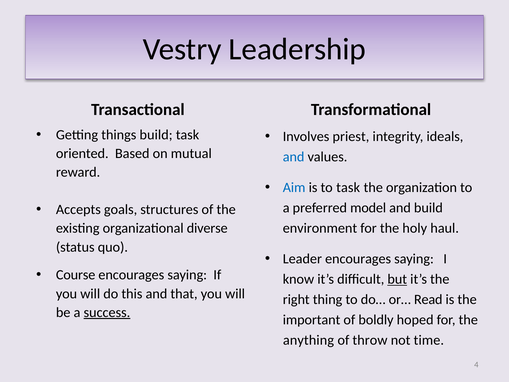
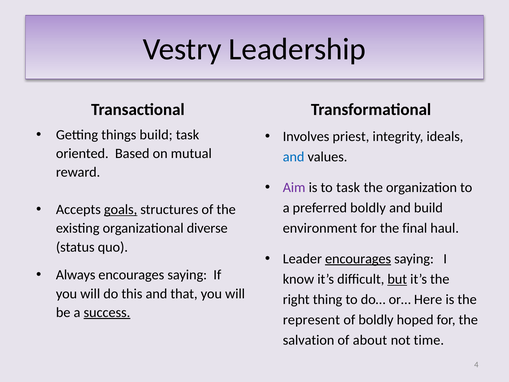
Aim colour: blue -> purple (294, 187)
preferred model: model -> boldly (368, 208)
goals underline: none -> present (121, 209)
holy: holy -> final (415, 228)
encourages underline: none -> present (358, 259)
Course: Course -> Always (76, 275)
Read: Read -> Here (428, 299)
important: important -> represent (311, 320)
anything: anything -> salvation (309, 340)
throw: throw -> about (370, 340)
